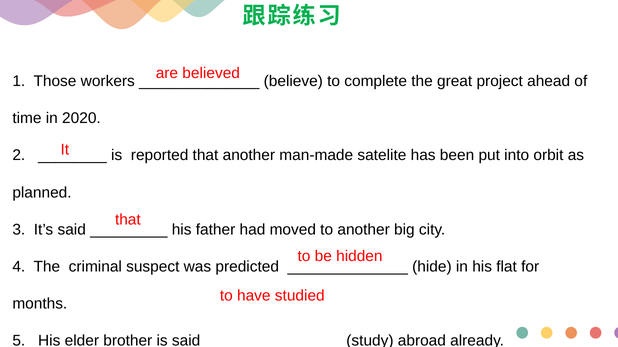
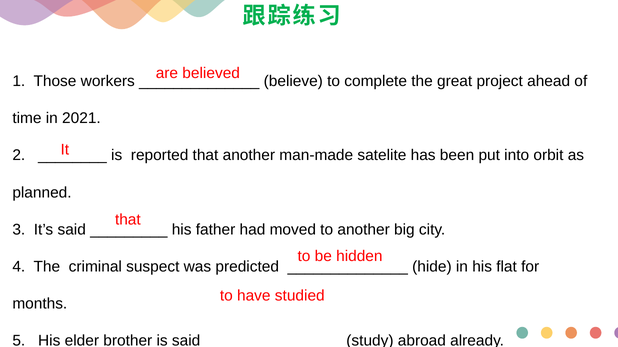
2020: 2020 -> 2021 (81, 119)
